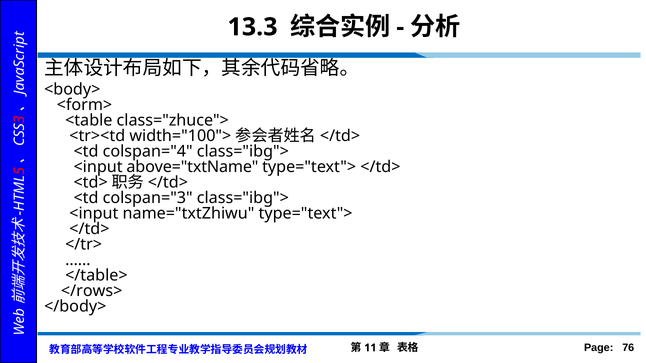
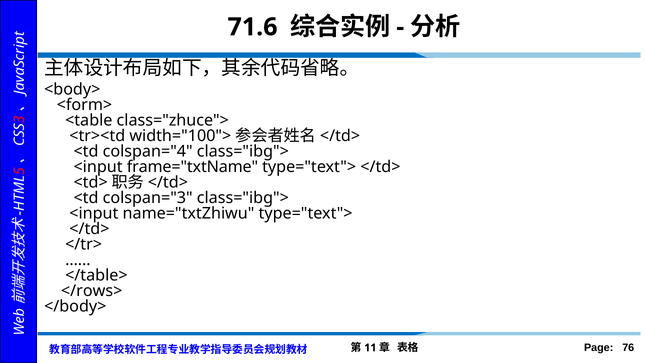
13.3: 13.3 -> 71.6 (253, 27)
above="txtName: above="txtName -> frame="txtName (192, 167)
